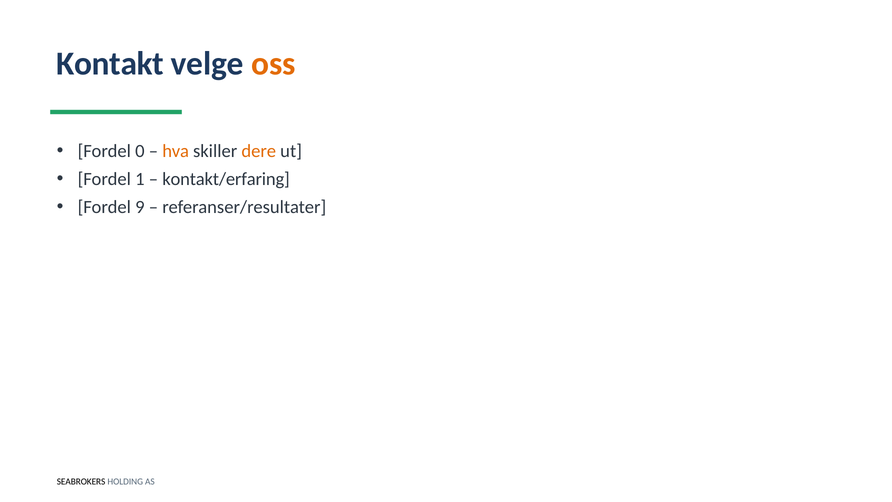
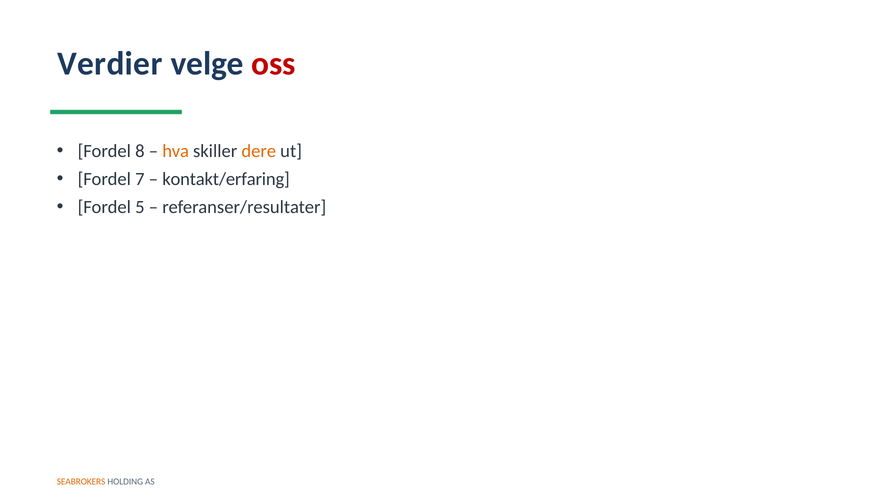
Kontakt: Kontakt -> Verdier (110, 64)
oss colour: orange -> red (273, 64)
0: 0 -> 8 (140, 151)
1: 1 -> 7 (140, 179)
9: 9 -> 5 (140, 207)
SEABROKERS colour: black -> orange (81, 481)
